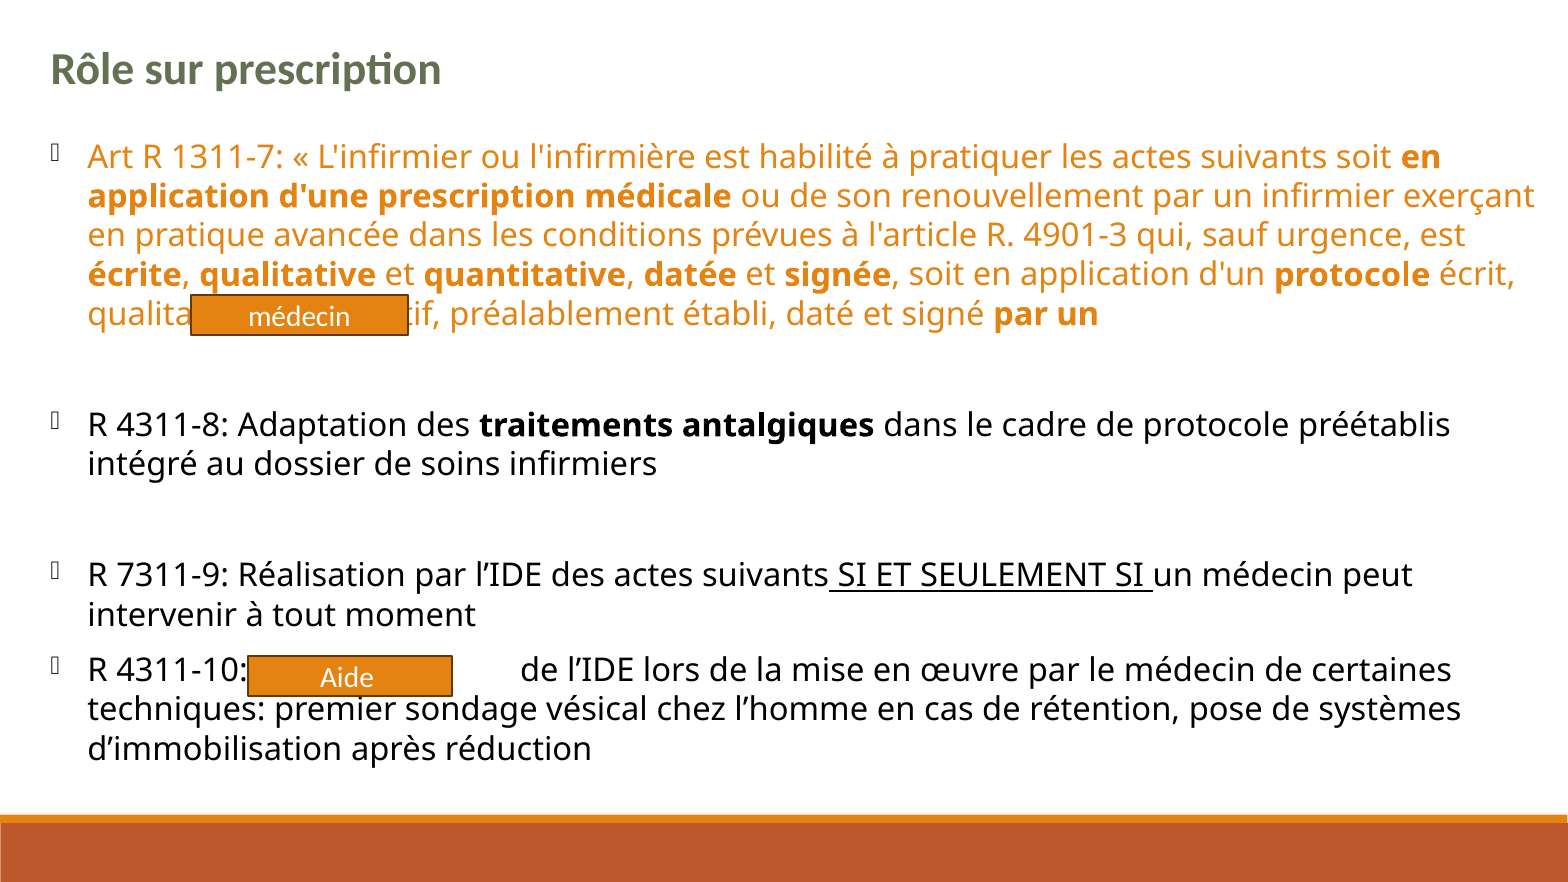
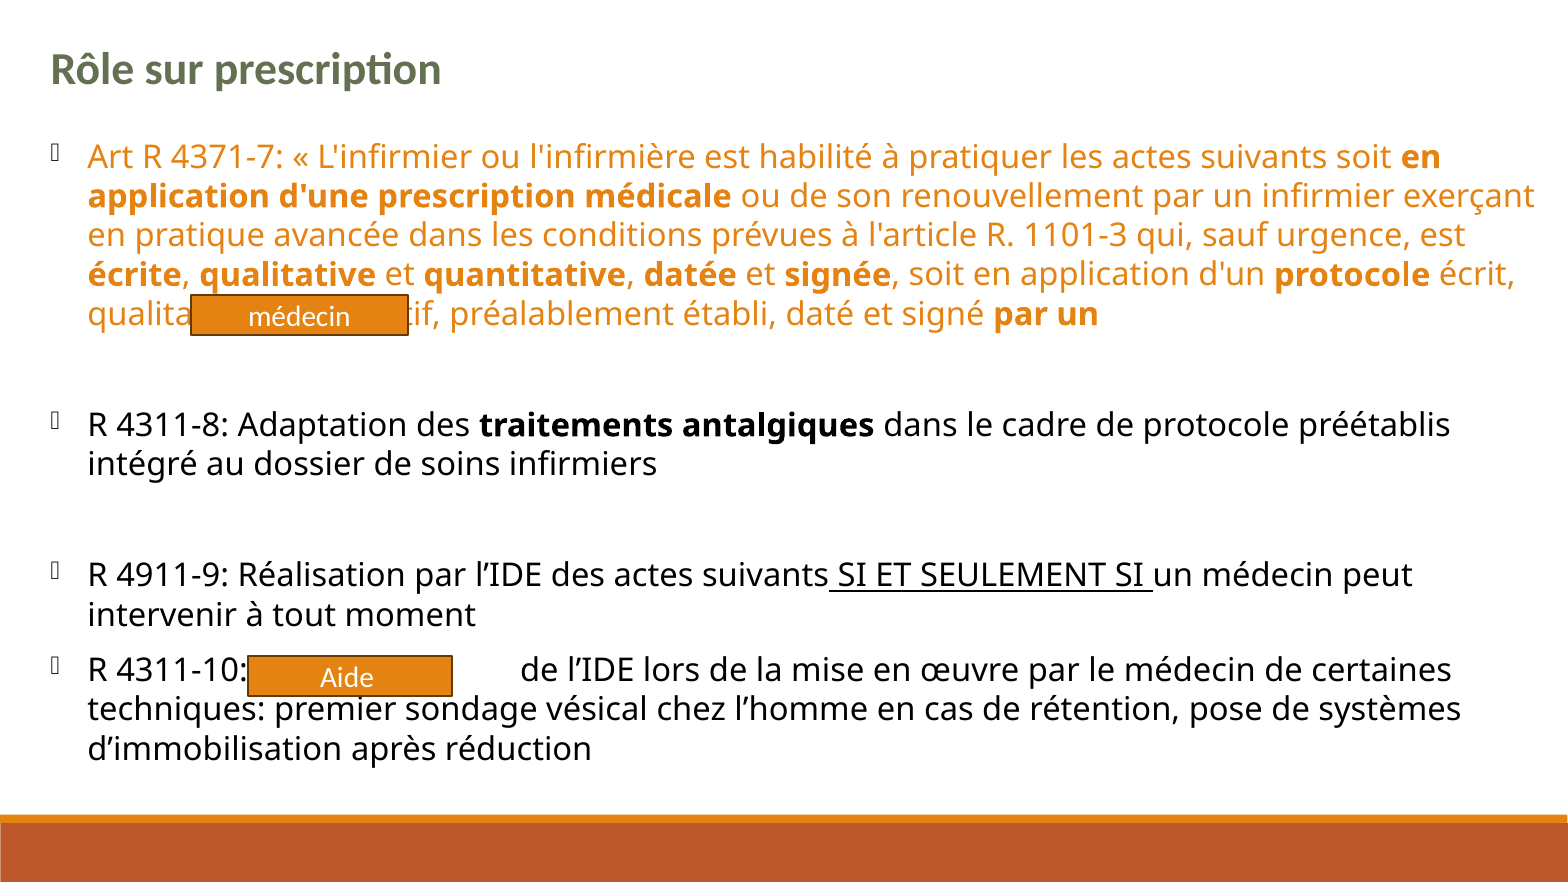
1311-7: 1311-7 -> 4371-7 (227, 157)
4901-3: 4901-3 -> 1101-3 (1075, 236)
7311-9: 7311-9 -> 4911-9 (173, 576)
